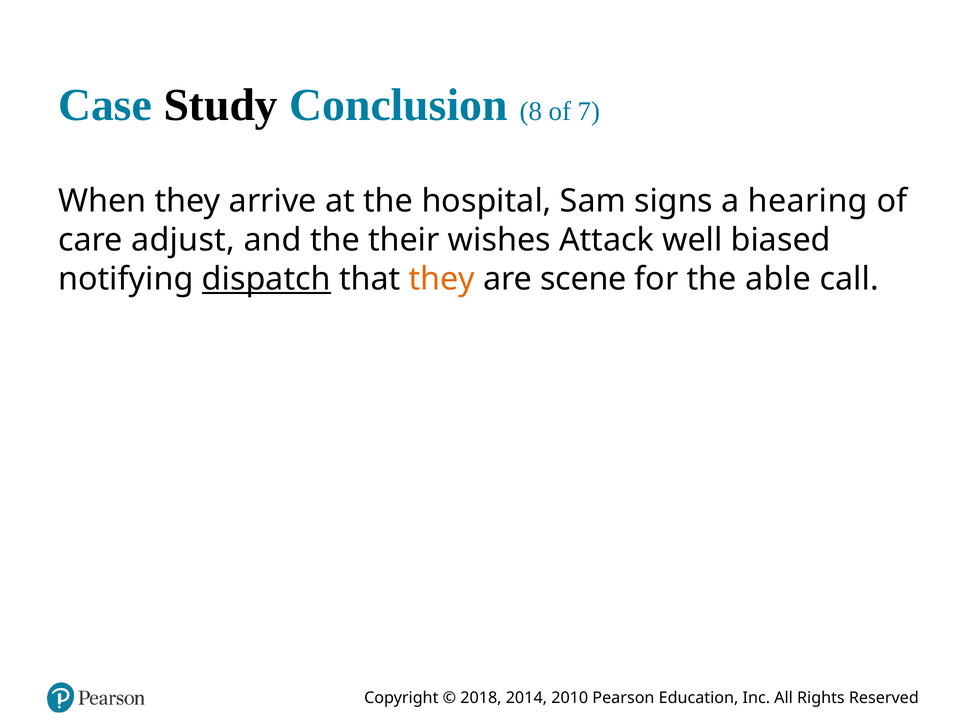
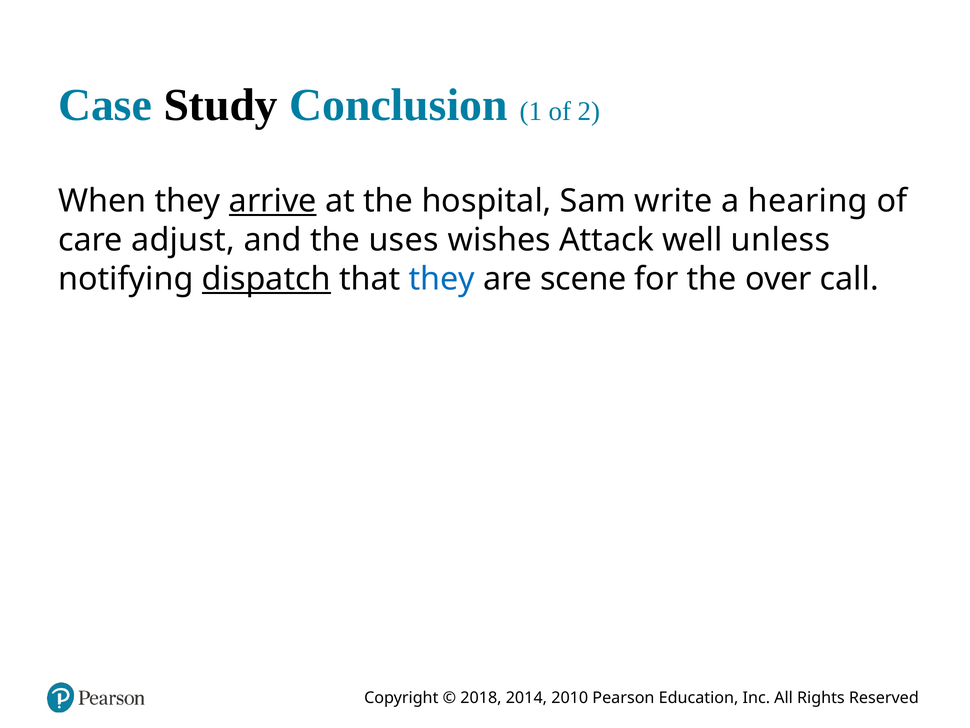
8: 8 -> 1 (531, 111)
7: 7 -> 2 (589, 111)
arrive underline: none -> present (273, 201)
signs: signs -> write (673, 201)
their: their -> uses (404, 240)
biased: biased -> unless (781, 240)
they colour: orange -> blue (442, 279)
able: able -> over (778, 279)
